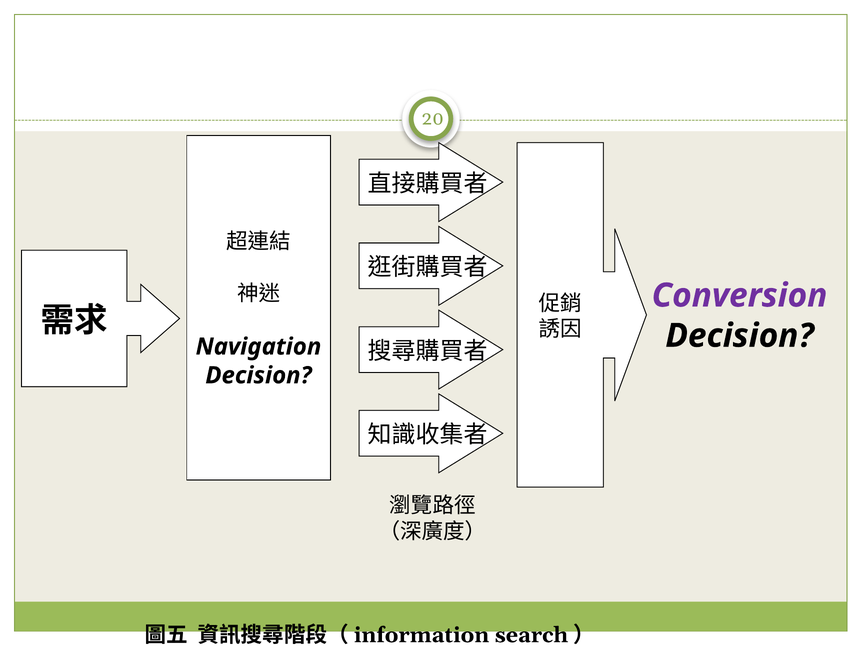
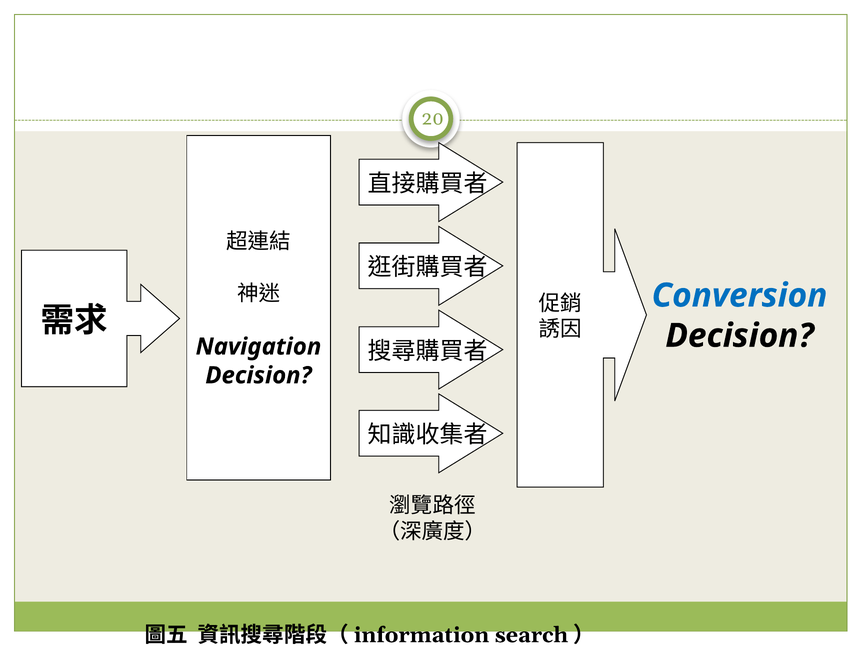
Conversion colour: purple -> blue (740, 296)
